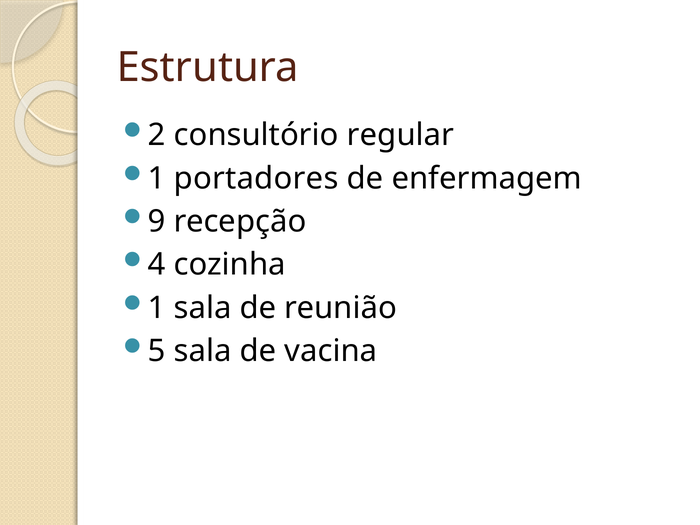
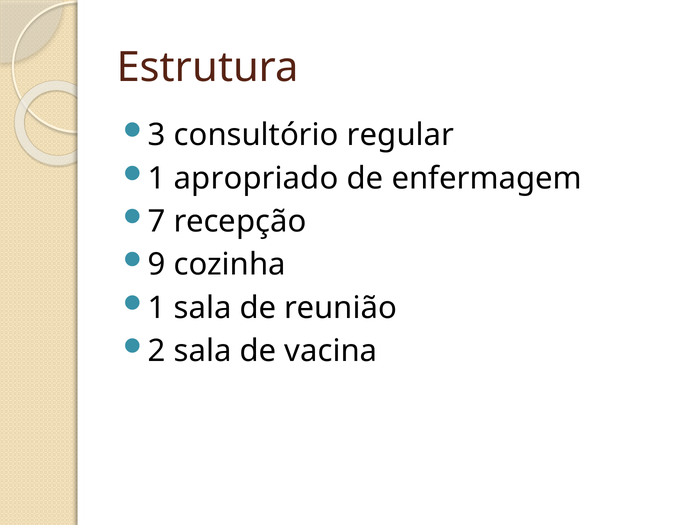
2: 2 -> 3 (157, 135)
portadores: portadores -> apropriado (256, 178)
9: 9 -> 7 (157, 222)
4: 4 -> 9 (157, 265)
5: 5 -> 2 (157, 351)
